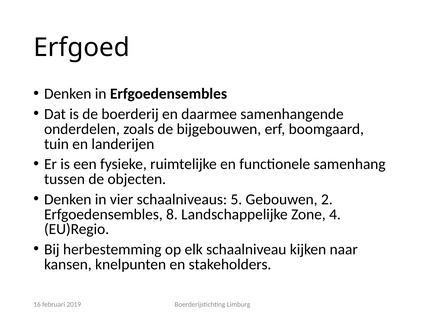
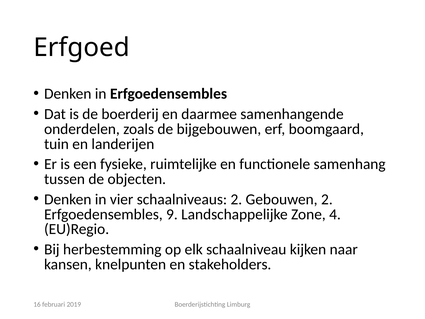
schaalniveaus 5: 5 -> 2 (236, 199)
8: 8 -> 9 (172, 214)
